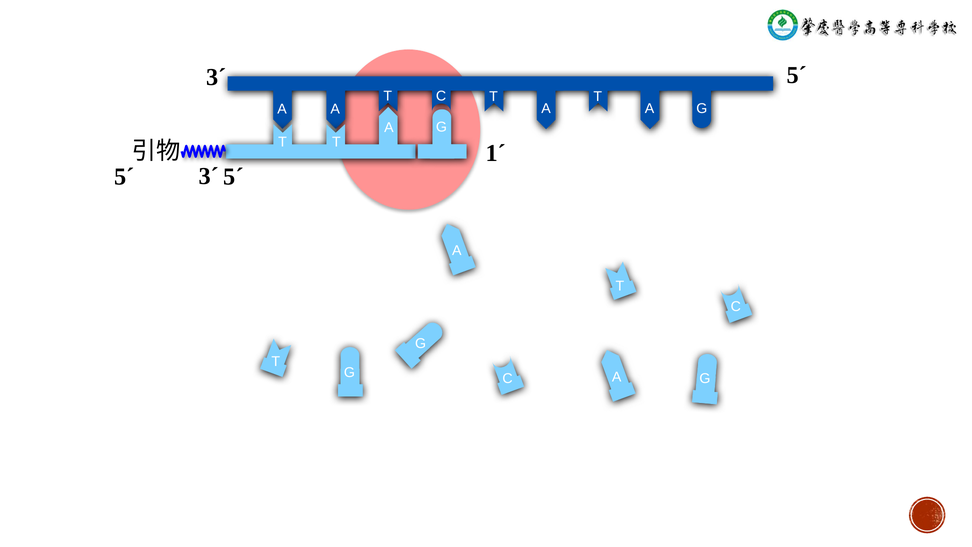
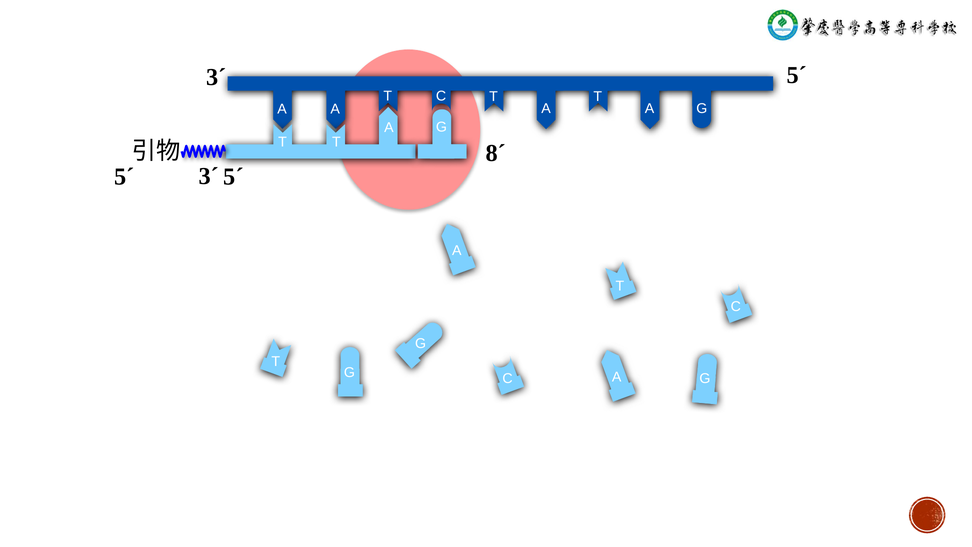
1´: 1´ -> 8´ (496, 153)
